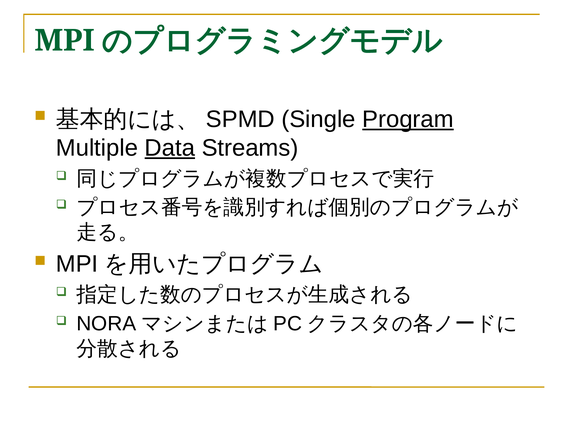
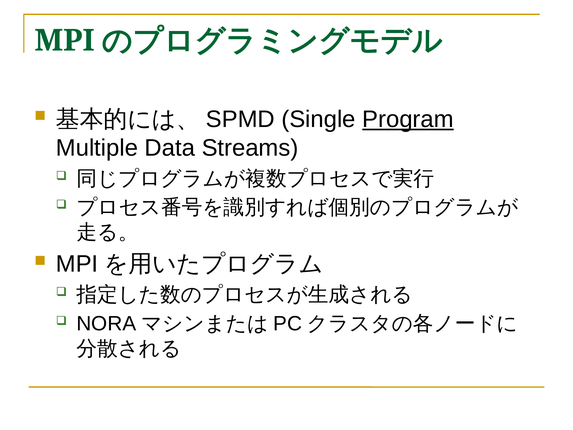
Data underline: present -> none (170, 148)
